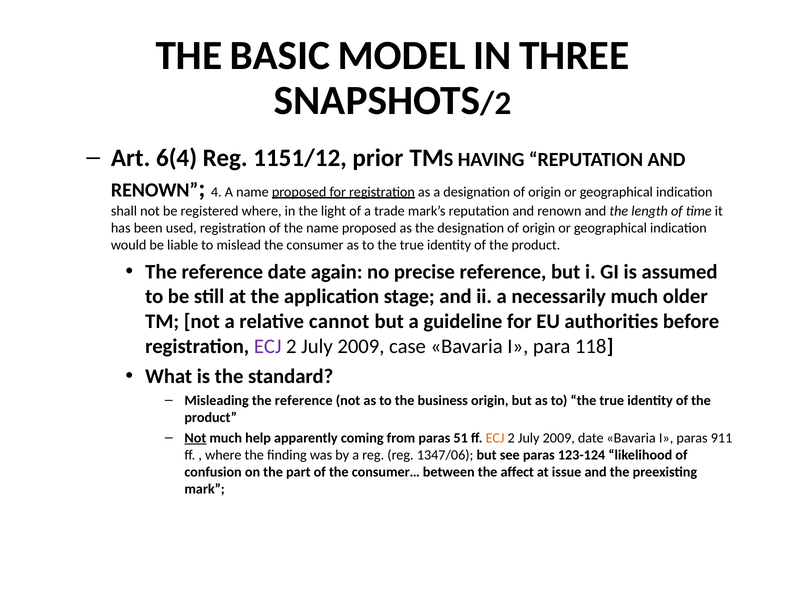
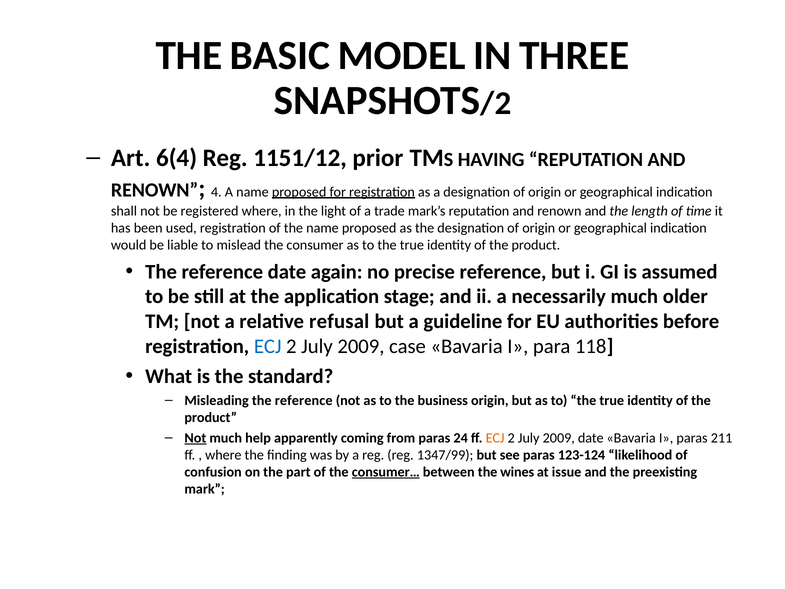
cannot: cannot -> refusal (339, 321)
ECJ colour: purple -> blue (268, 346)
51: 51 -> 24 (461, 438)
911: 911 -> 211 (722, 438)
1347/06: 1347/06 -> 1347/99 (445, 455)
consumer… underline: none -> present (386, 472)
affect: affect -> wines (517, 472)
